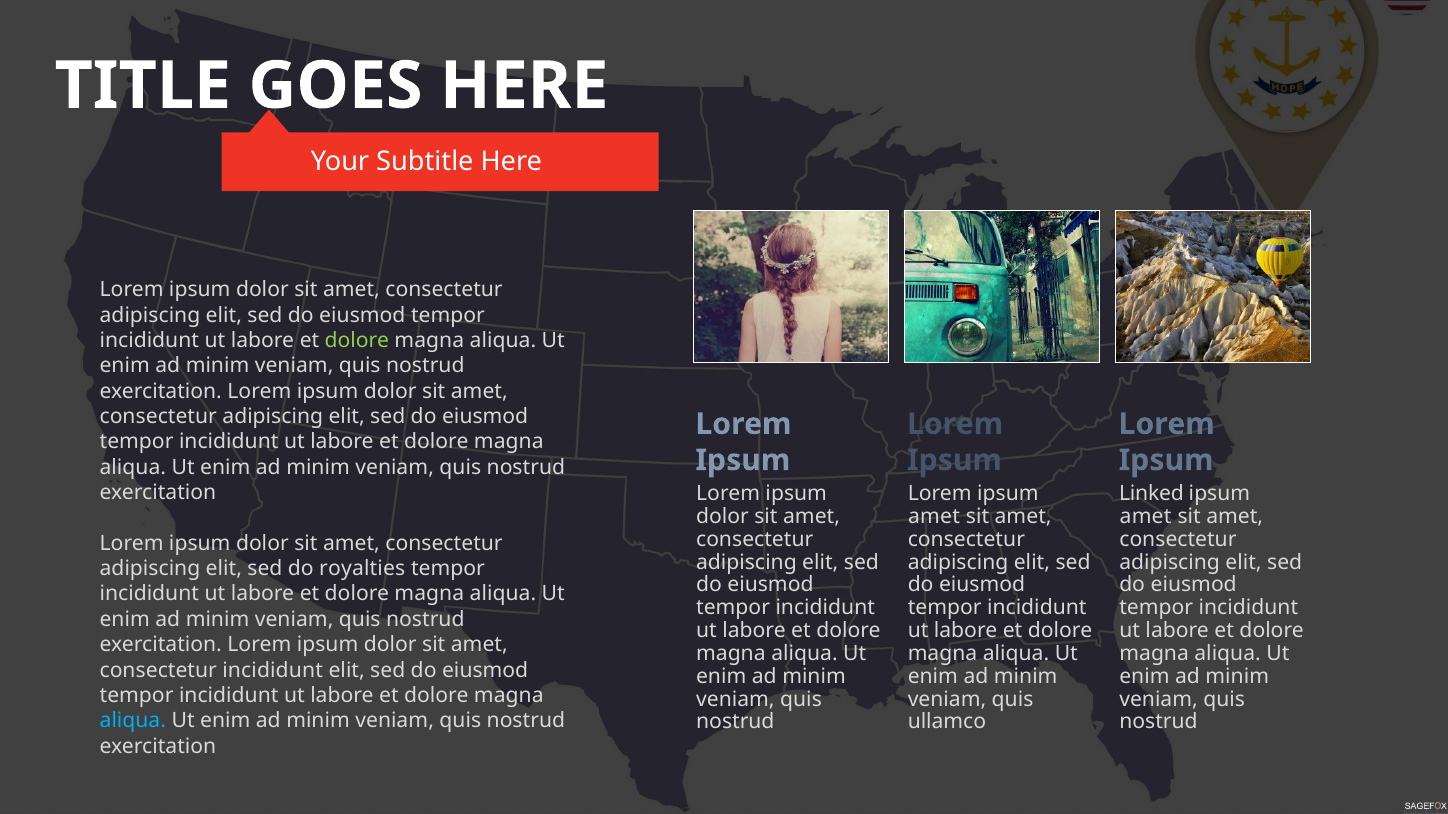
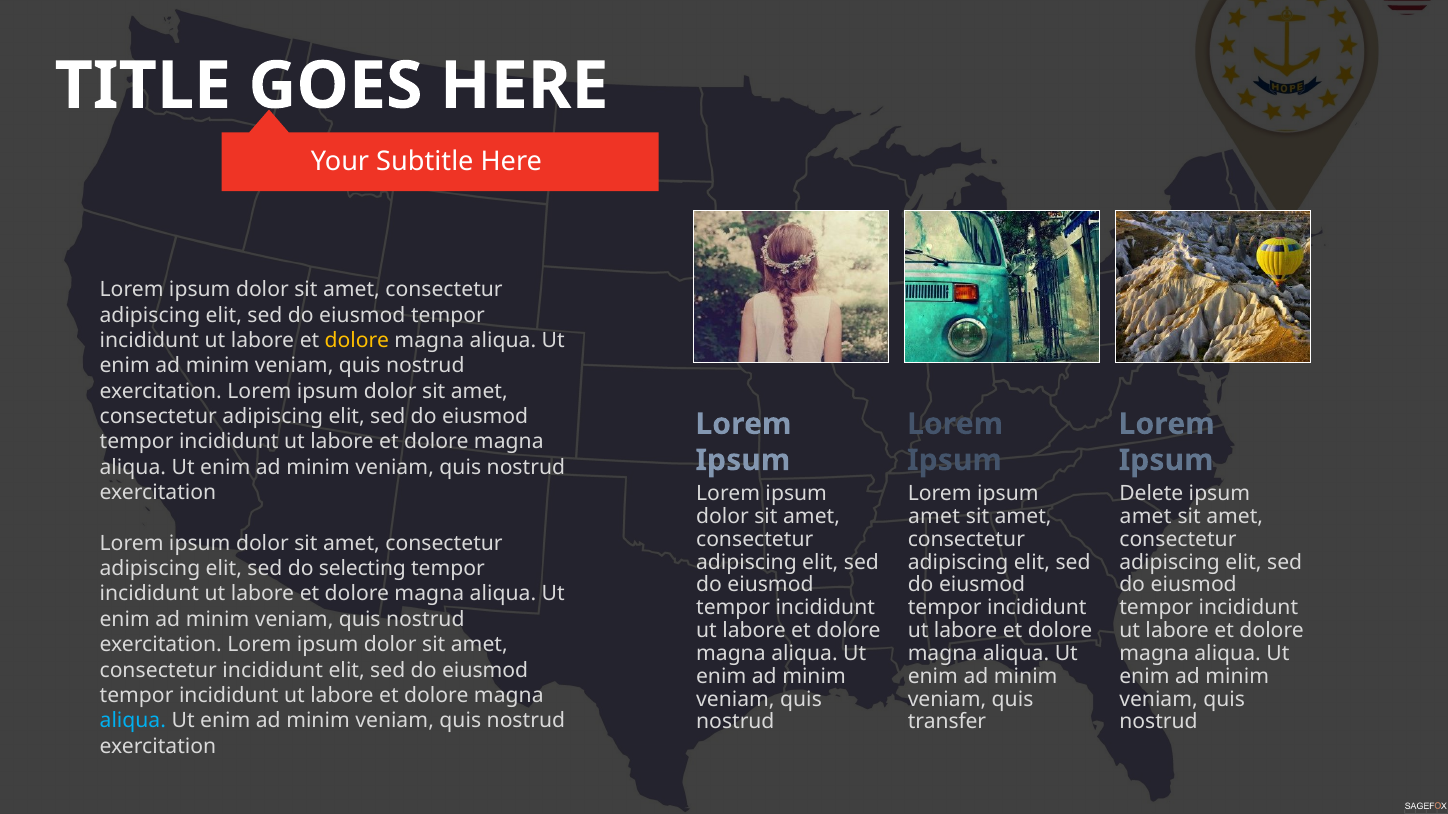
dolore colour: light green -> yellow (357, 341)
Linked: Linked -> Delete (1151, 494)
royalties: royalties -> selecting (362, 569)
ullamco: ullamco -> transfer (947, 722)
